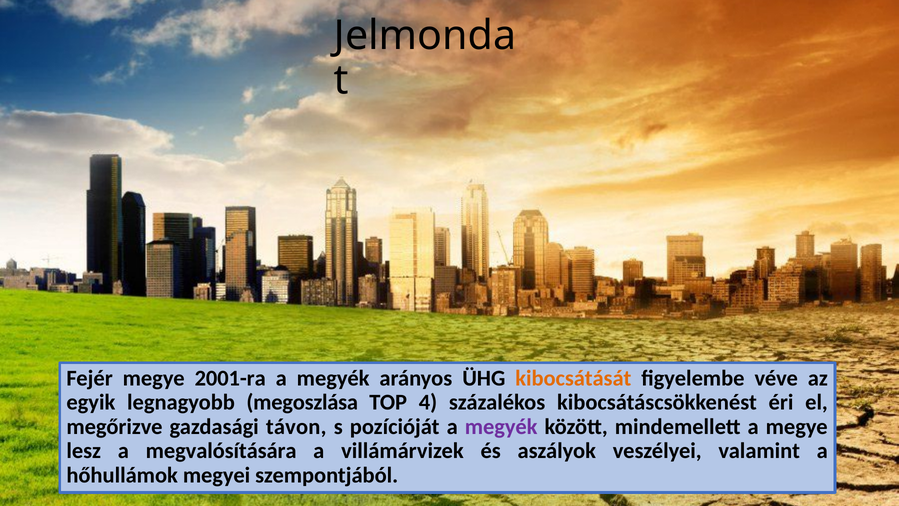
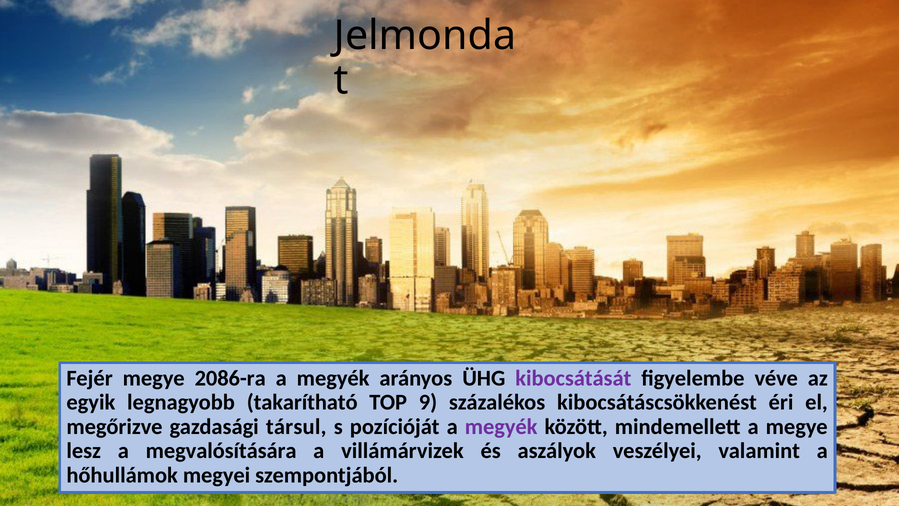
2001-ra: 2001-ra -> 2086-ra (230, 378)
kibocsátását colour: orange -> purple (573, 378)
megoszlása: megoszlása -> takarítható (302, 402)
4: 4 -> 9 (428, 402)
távon: távon -> társul (296, 426)
